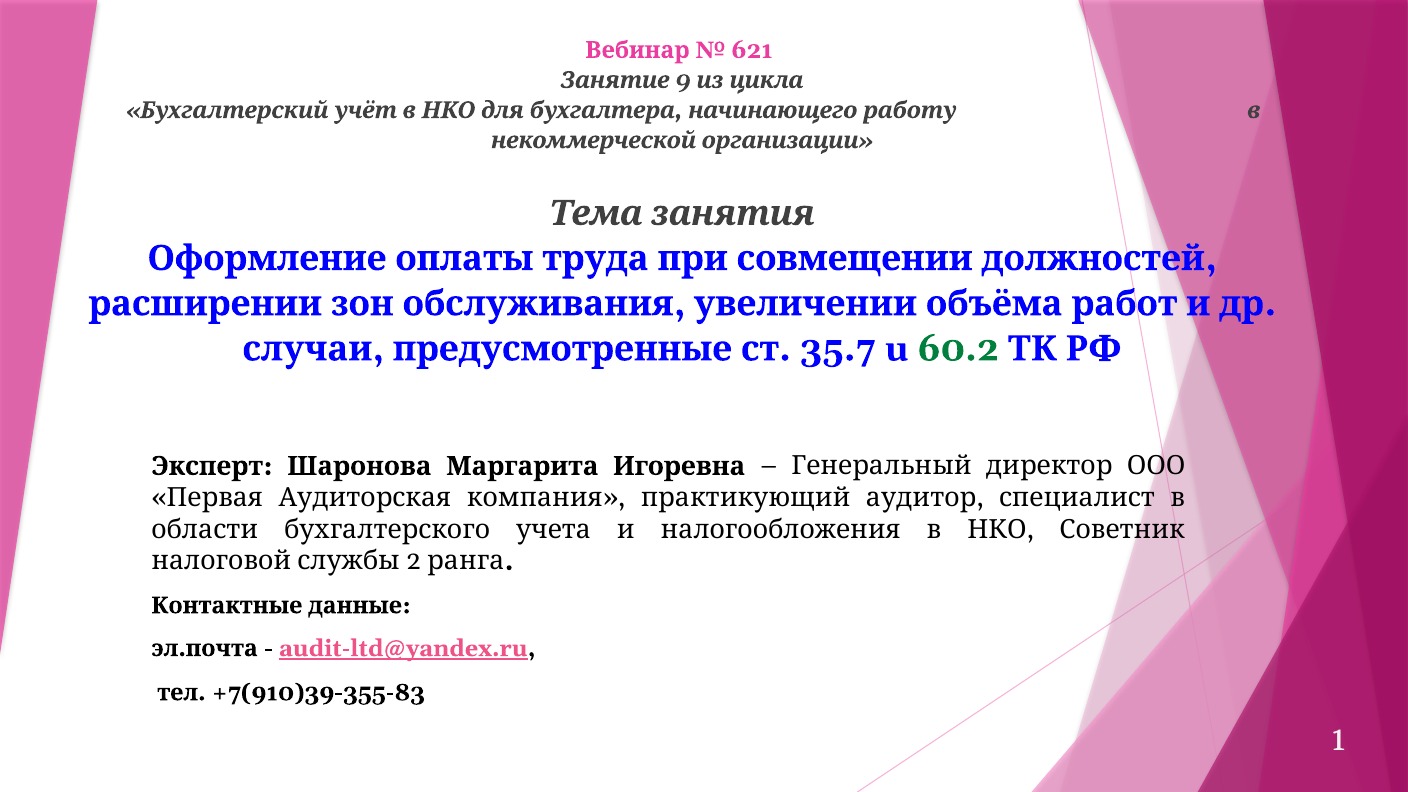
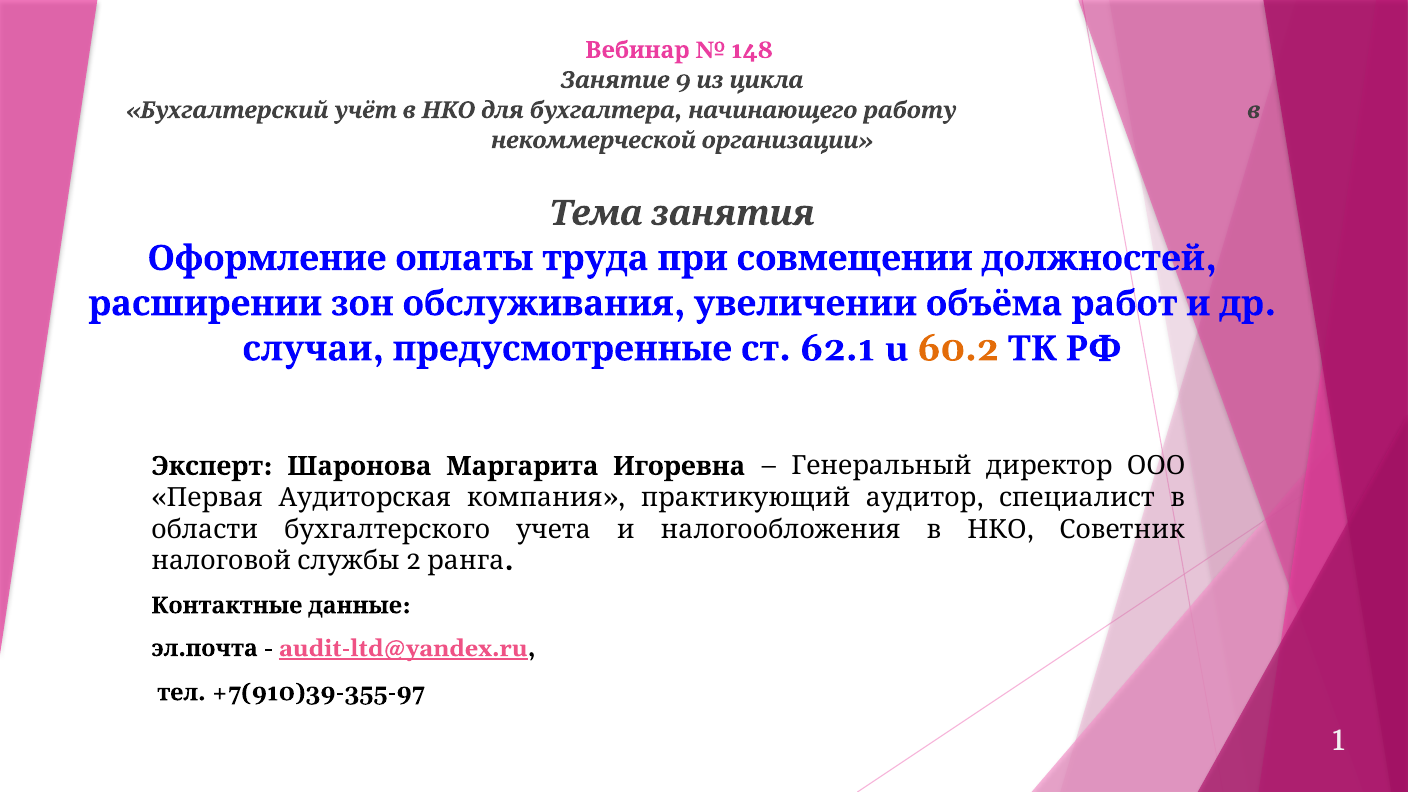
621: 621 -> 148 (752, 50)
35.7: 35.7 -> 62.1 (838, 349)
60.2 colour: green -> orange (958, 349)
+7(910)39-355-83: +7(910)39-355-83 -> +7(910)39-355-97 (318, 693)
